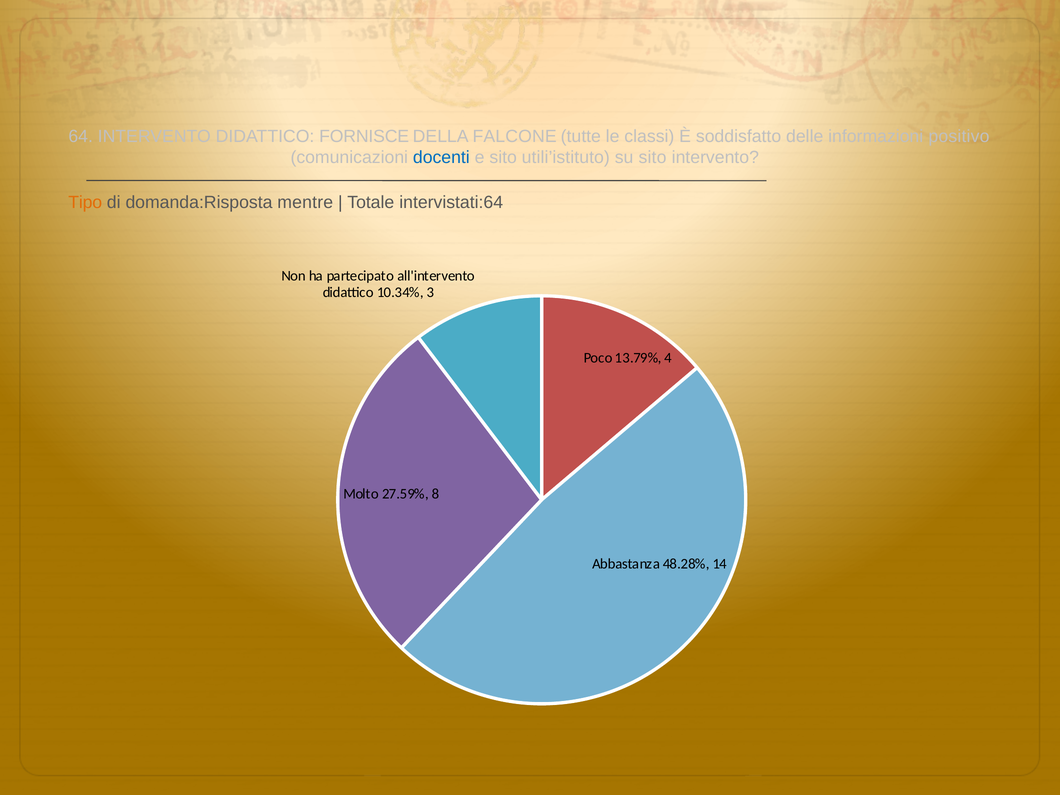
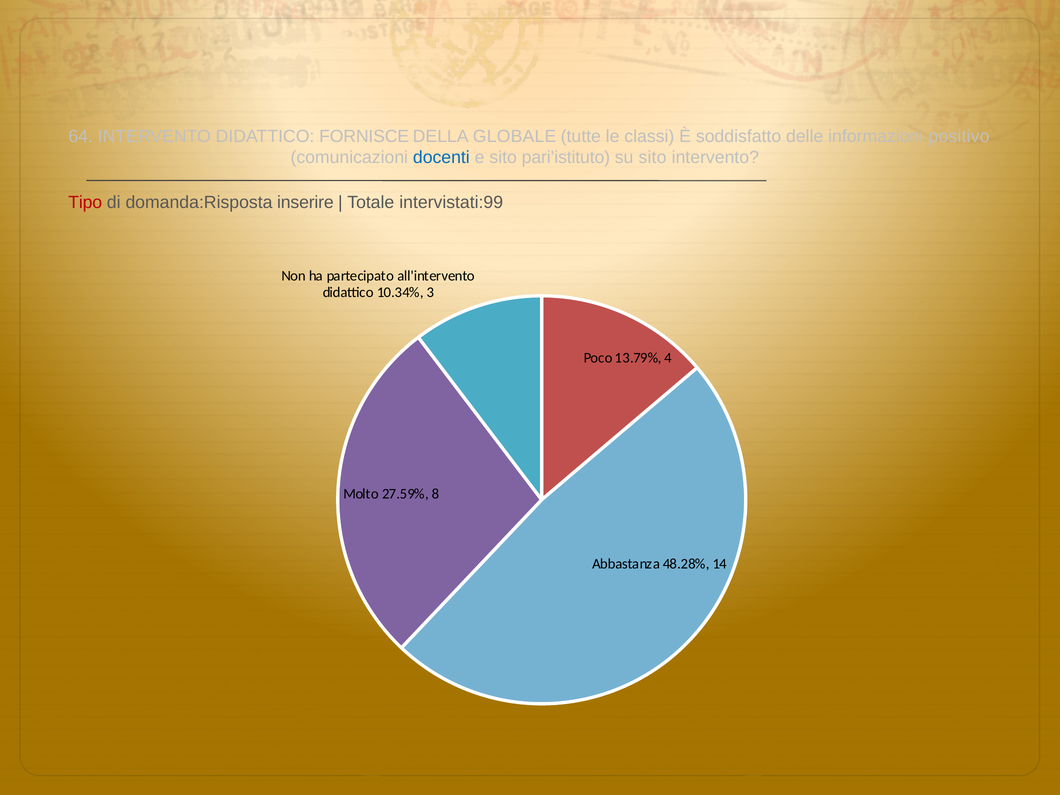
FALCONE: FALCONE -> GLOBALE (515, 136)
utili’istituto: utili’istituto -> pari’istituto (566, 158)
Tipo colour: orange -> red (85, 203)
mentre: mentre -> inserire (305, 203)
intervistati:64: intervistati:64 -> intervistati:99 (451, 203)
